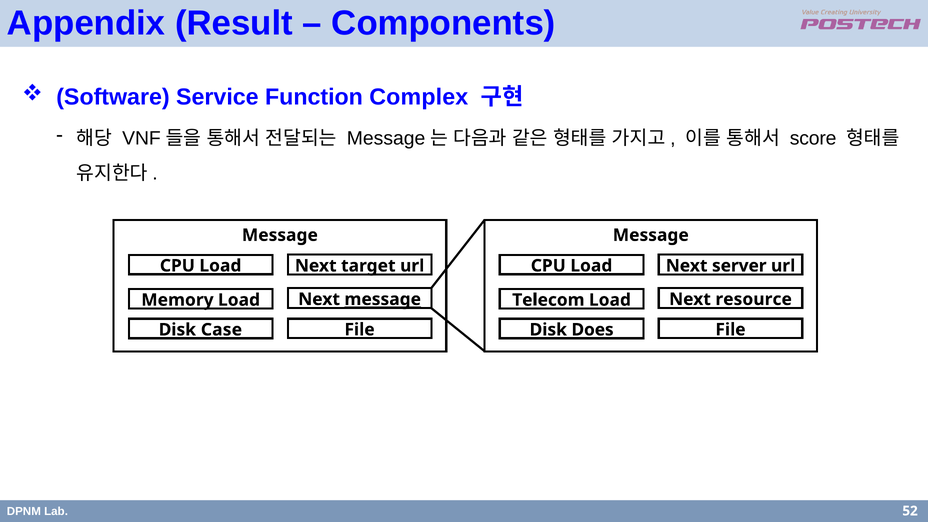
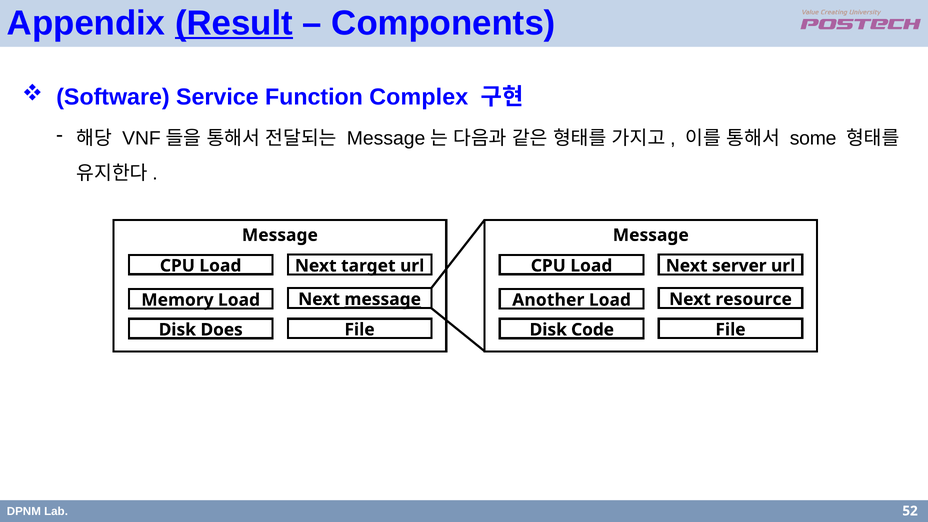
Result underline: none -> present (234, 23)
score: score -> some (813, 139)
Telecom: Telecom -> Another (548, 300)
Case: Case -> Does (222, 330)
Does: Does -> Code (593, 330)
